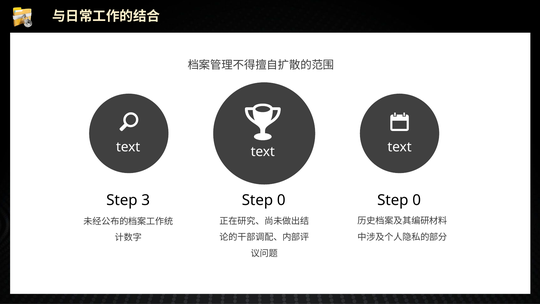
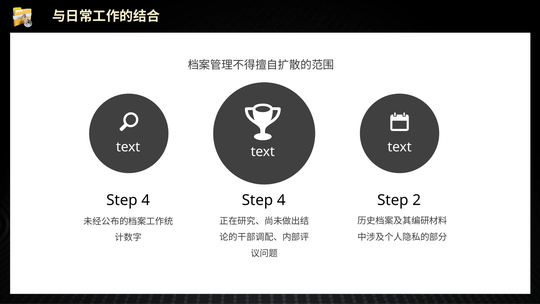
3: 3 -> 4 (146, 200)
0: 0 -> 4 (281, 200)
0: 0 -> 2 (417, 200)
